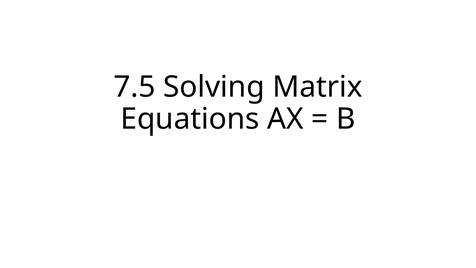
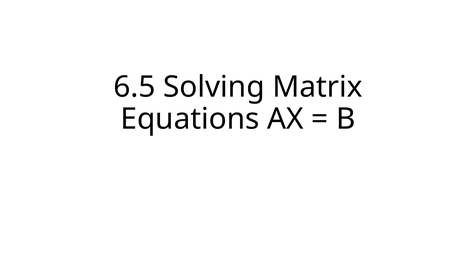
7.5: 7.5 -> 6.5 (134, 87)
